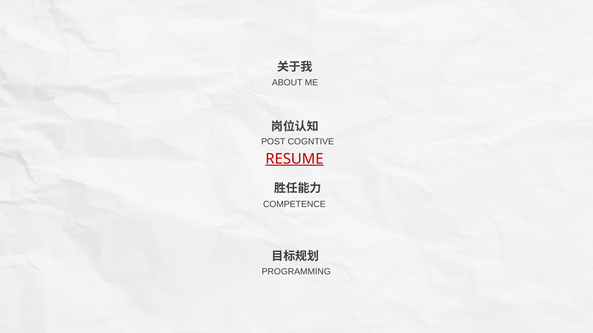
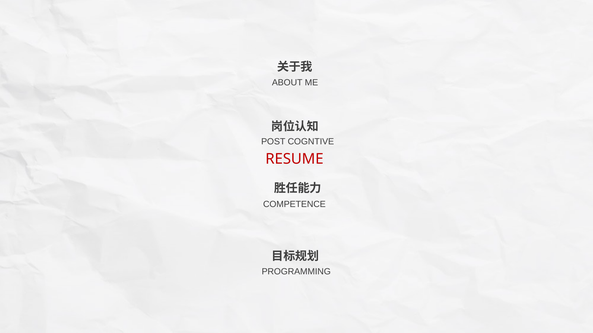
RESUME underline: present -> none (294, 159)
